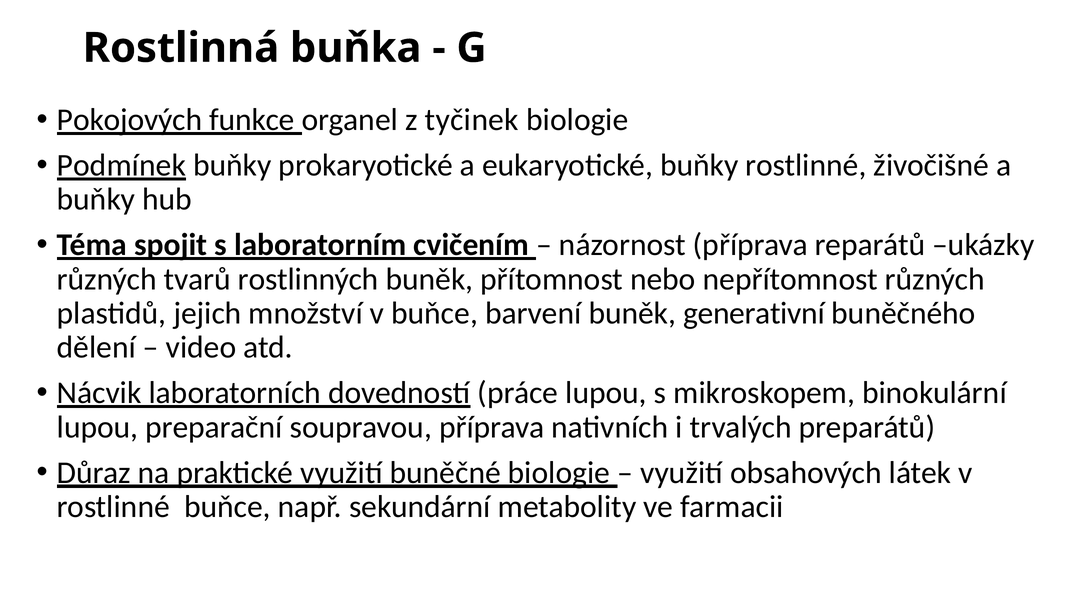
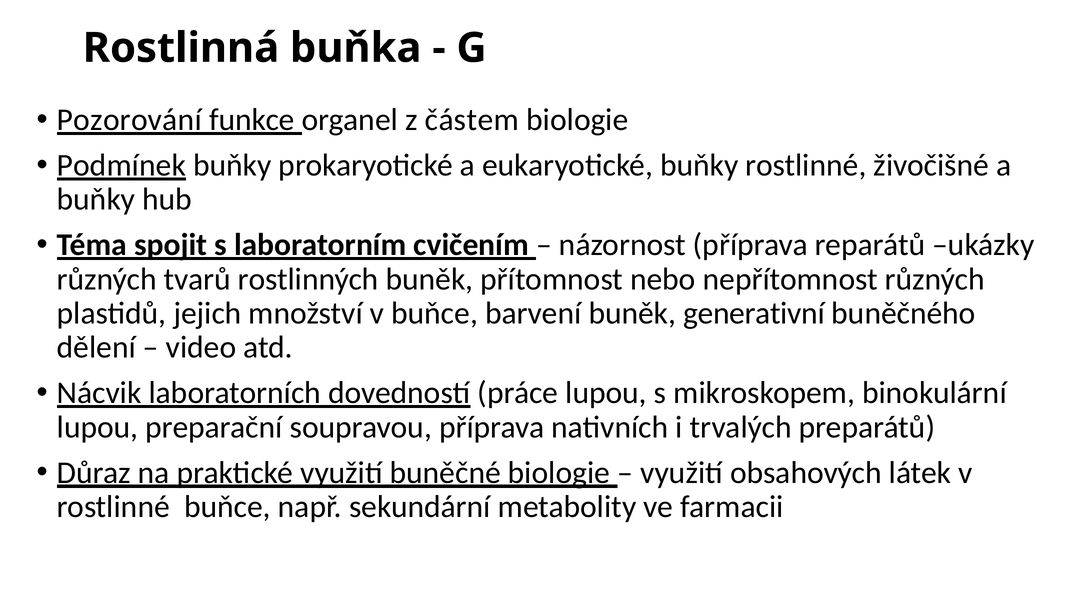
Pokojových: Pokojových -> Pozorování (129, 120)
tyčinek: tyčinek -> částem (472, 120)
